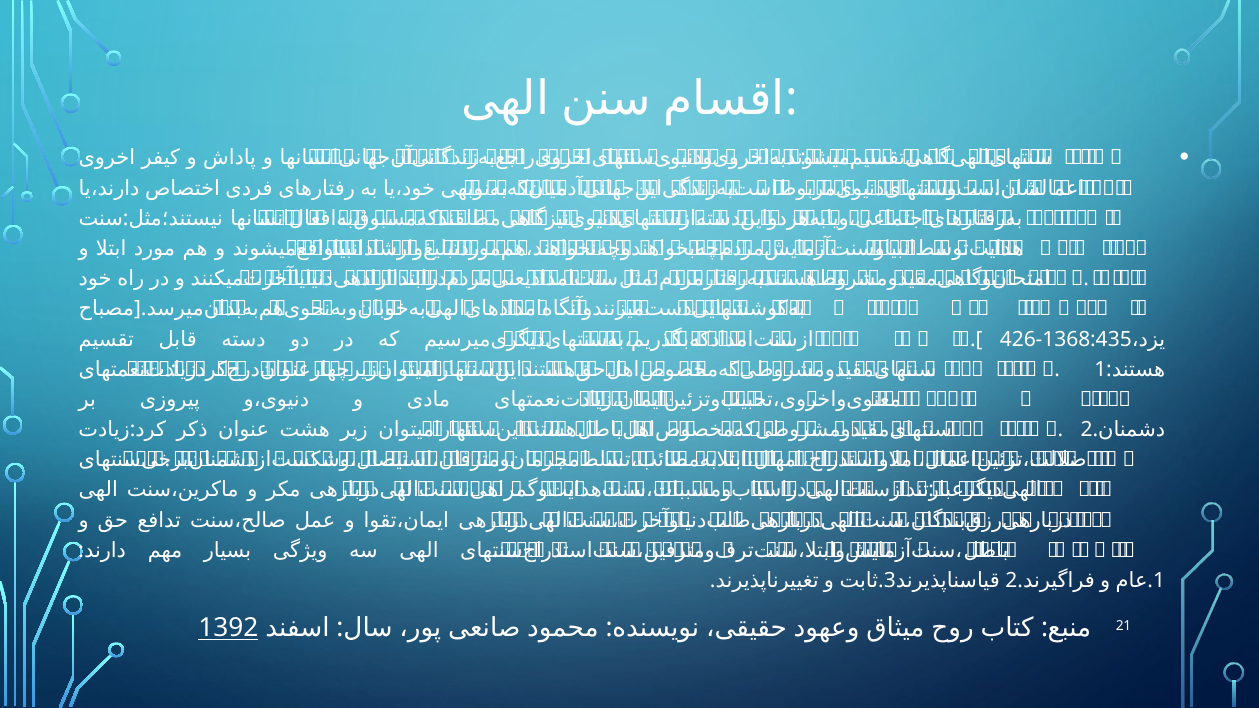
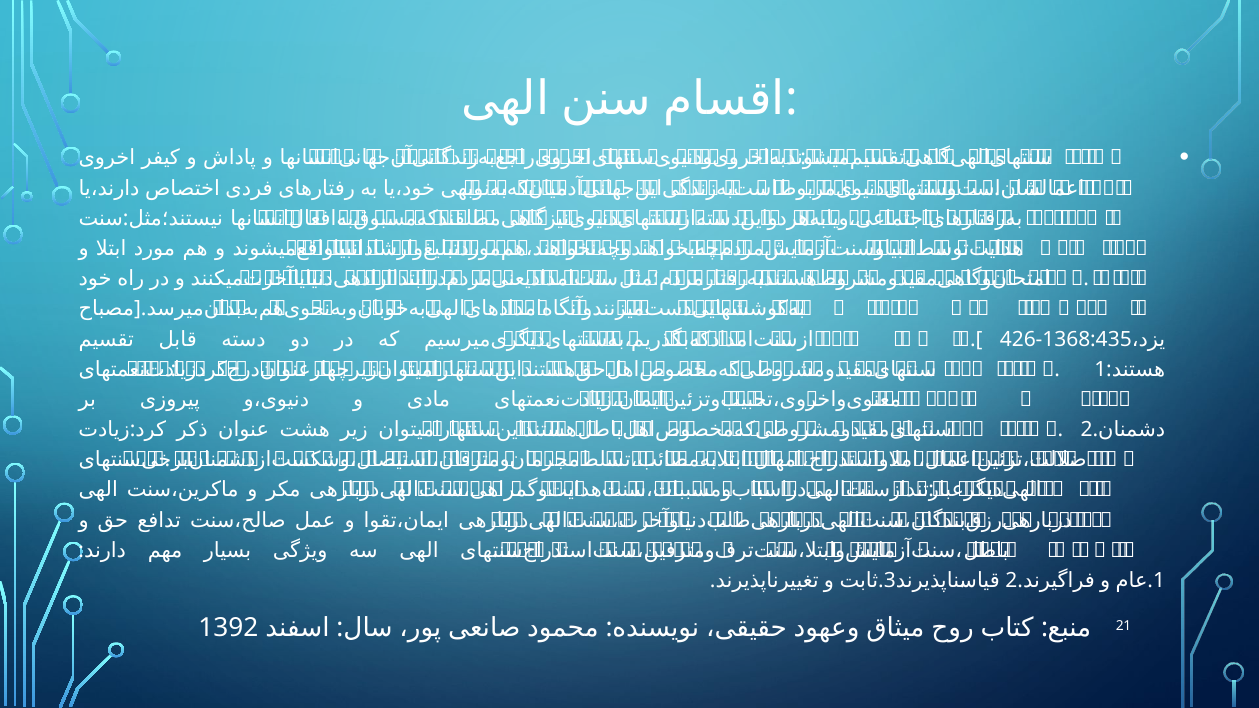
1392 underline: present -> none (228, 628)
